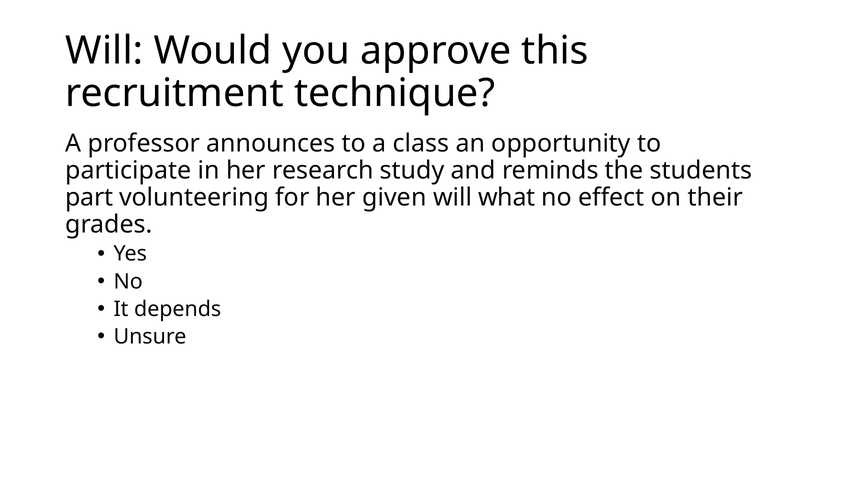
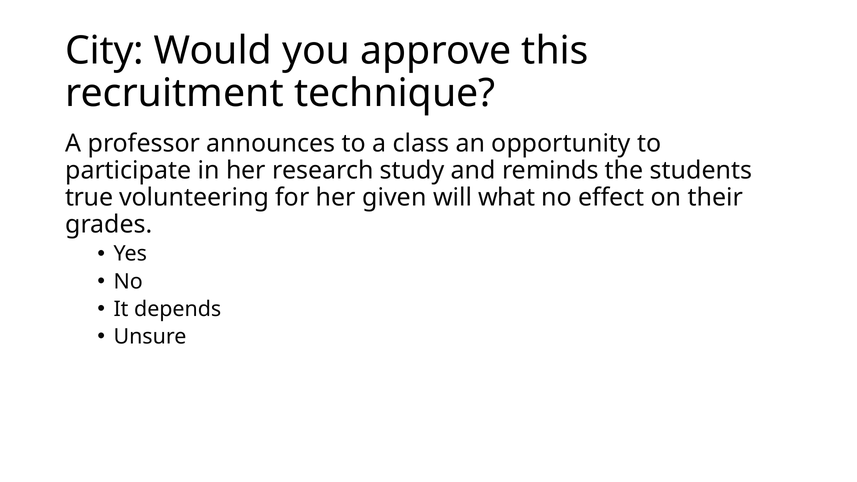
Will: Will -> City (105, 51)
part: part -> true (89, 197)
